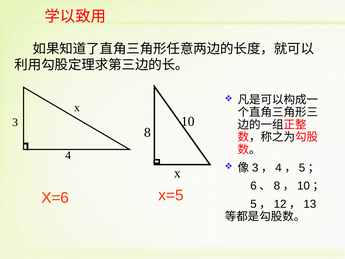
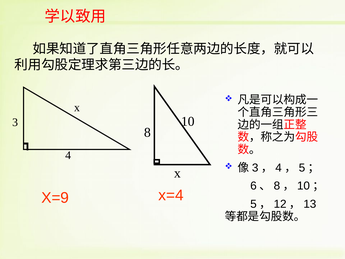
x=5: x=5 -> x=4 (171, 195)
X=6: X=6 -> X=9 (55, 198)
